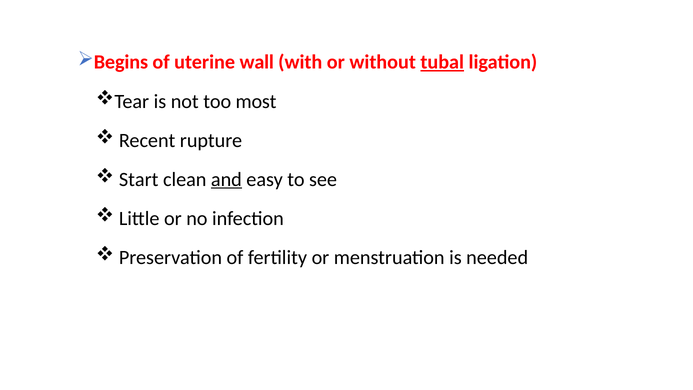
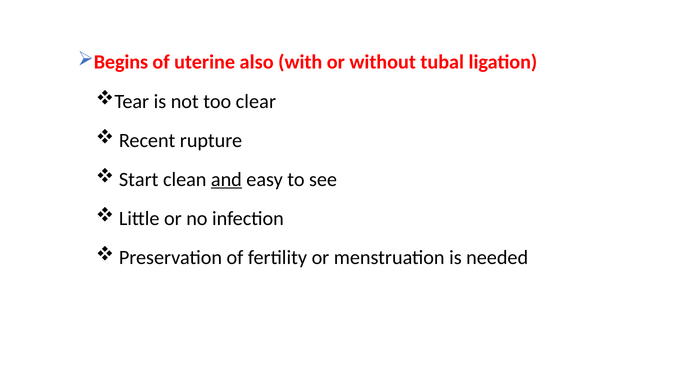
wall: wall -> also (257, 62)
tubal underline: present -> none (442, 62)
most: most -> clear (256, 101)
